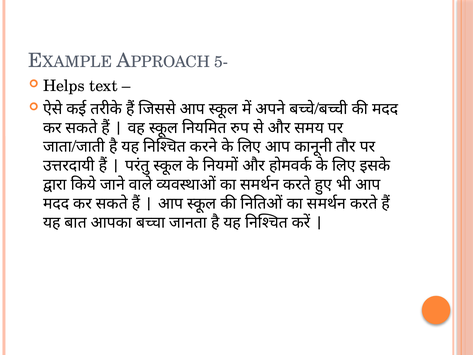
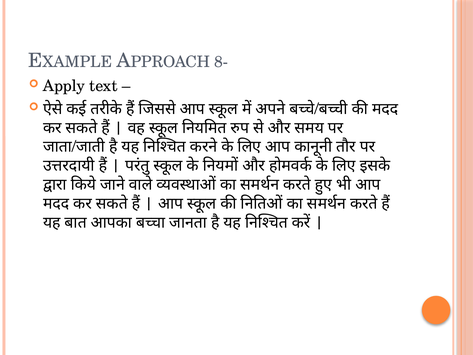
5-: 5- -> 8- (221, 62)
Helps: Helps -> Apply (64, 86)
